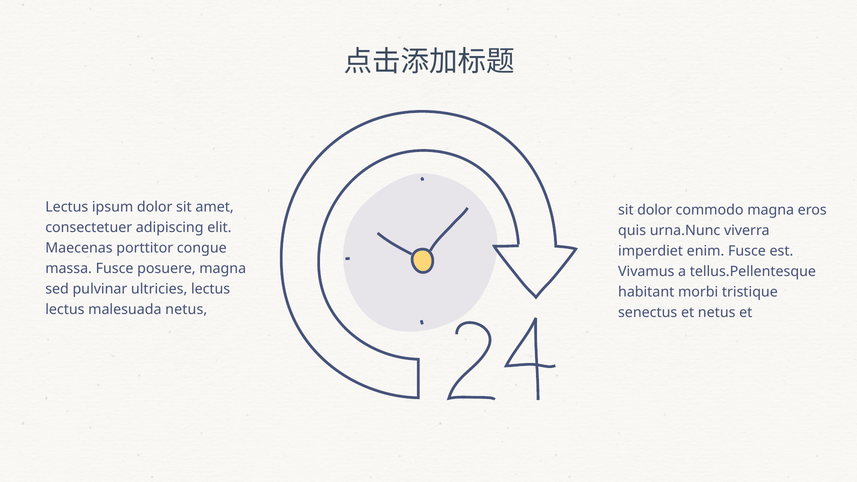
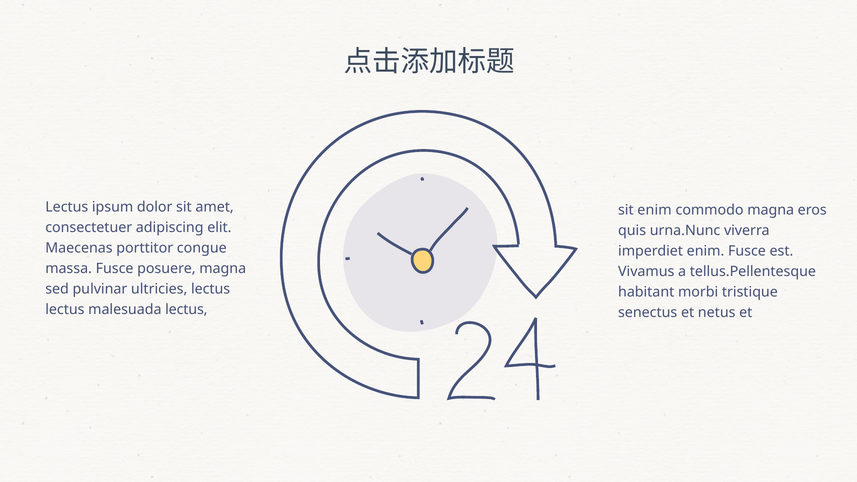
sit dolor: dolor -> enim (655, 210)
malesuada netus: netus -> lectus (186, 310)
